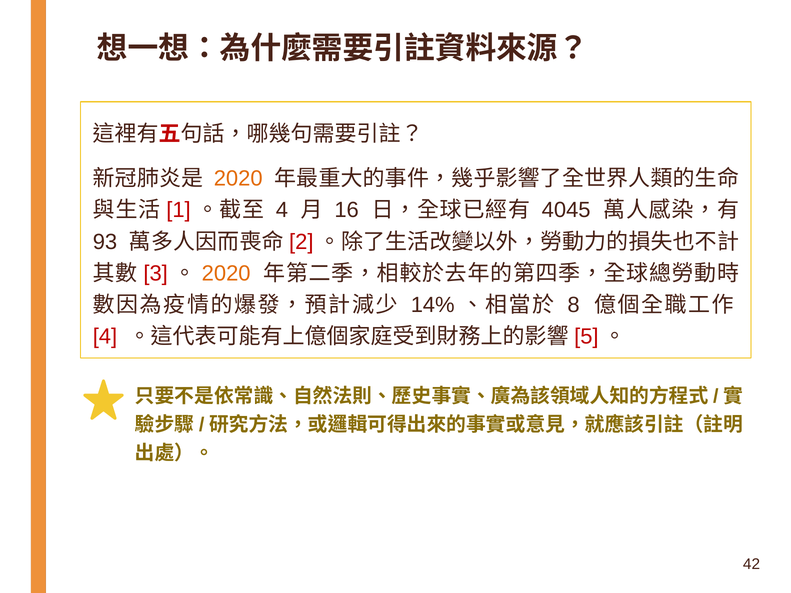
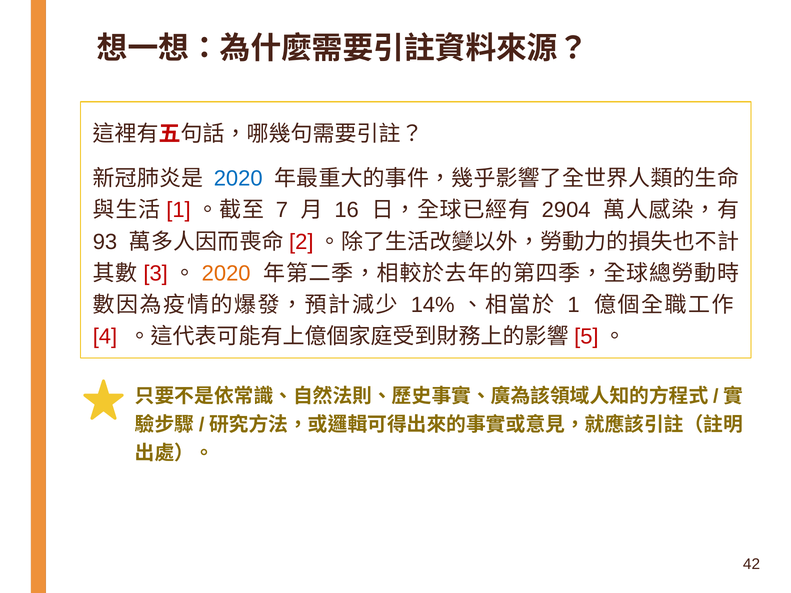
2020 colour: orange -> blue (238, 179)
4: 4 -> 7 (282, 210)
4045: 4045 -> 2904 (566, 210)
8: 8 -> 1 (574, 305)
